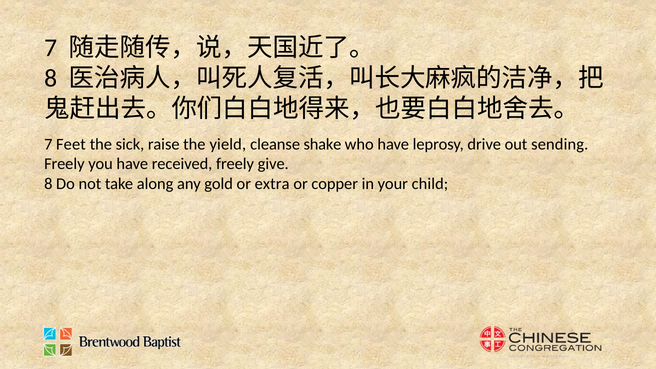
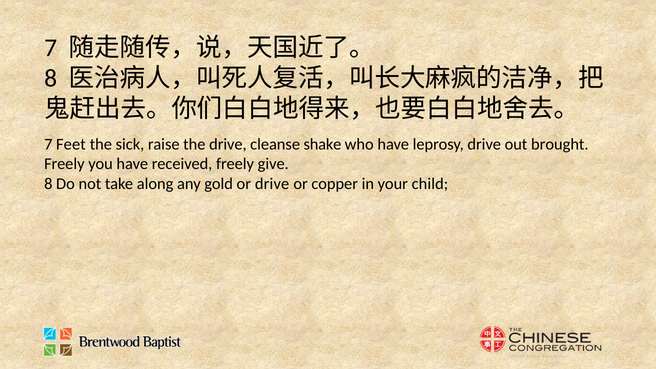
the yield: yield -> drive (228, 144)
sending: sending -> brought (560, 144)
or extra: extra -> drive (272, 184)
